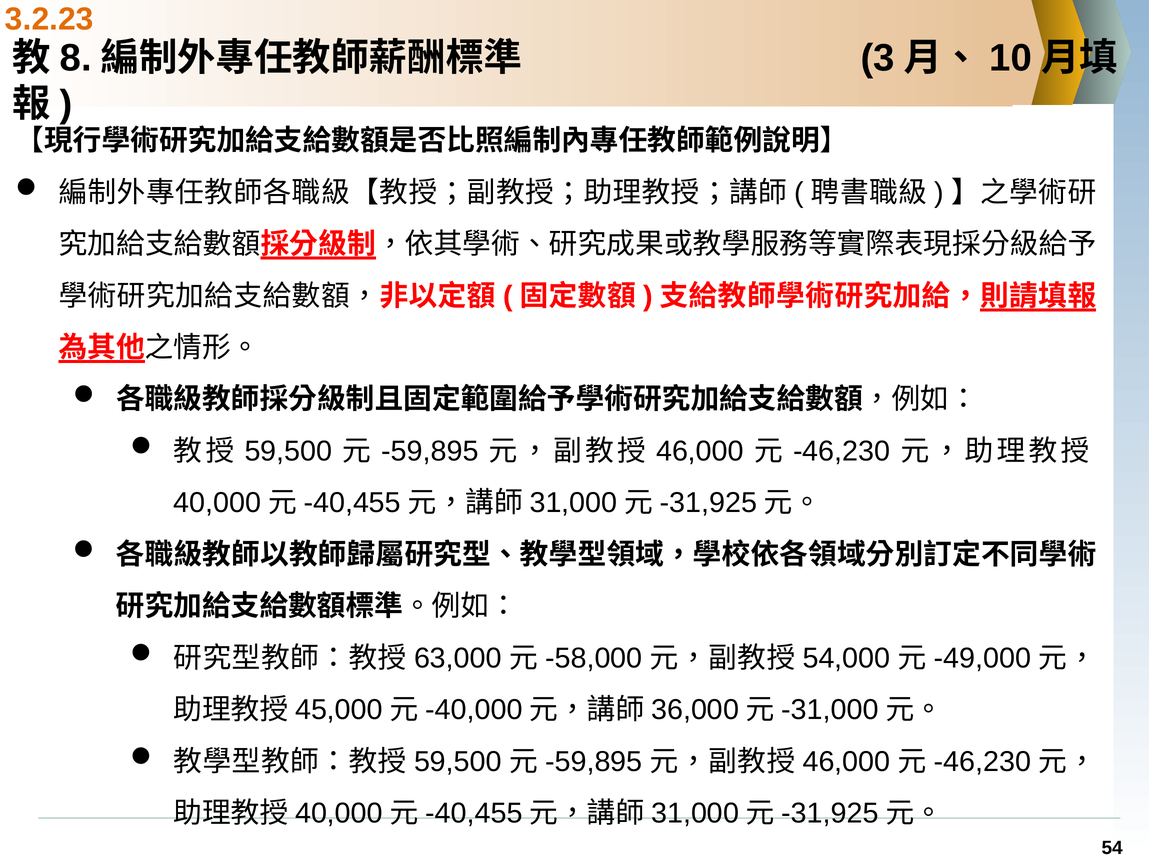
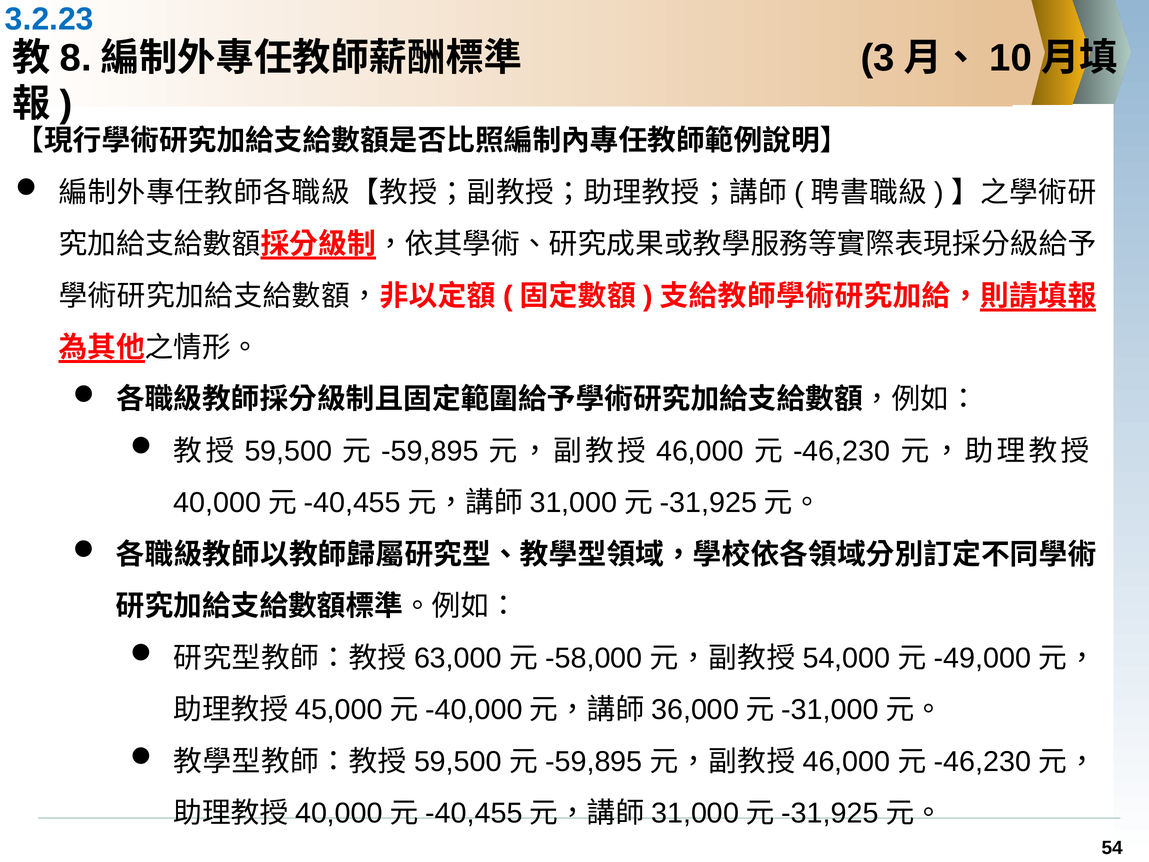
3.2.23 colour: orange -> blue (49, 19)
